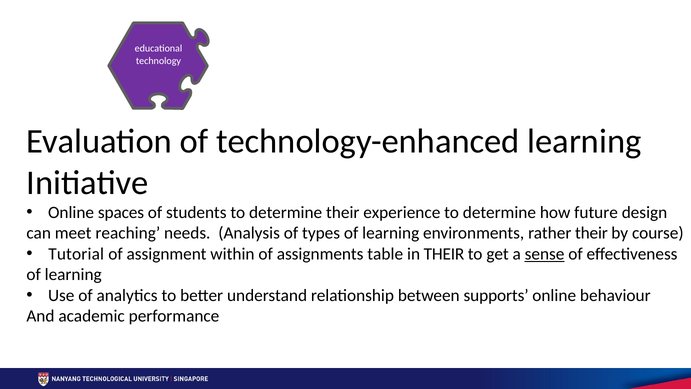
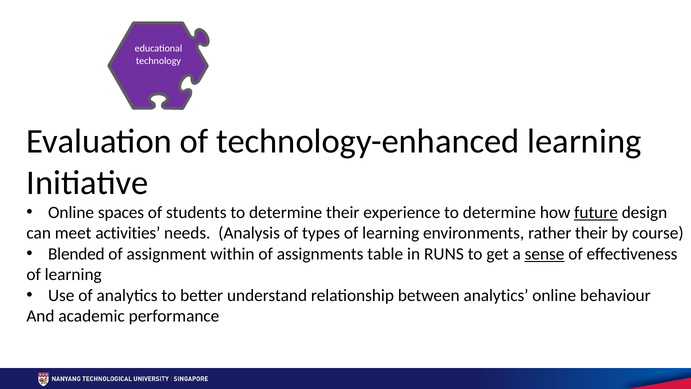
future underline: none -> present (596, 212)
reaching: reaching -> activities (128, 233)
Tutorial: Tutorial -> Blended (76, 254)
in THEIR: THEIR -> RUNS (444, 254)
between supports: supports -> analytics (496, 295)
